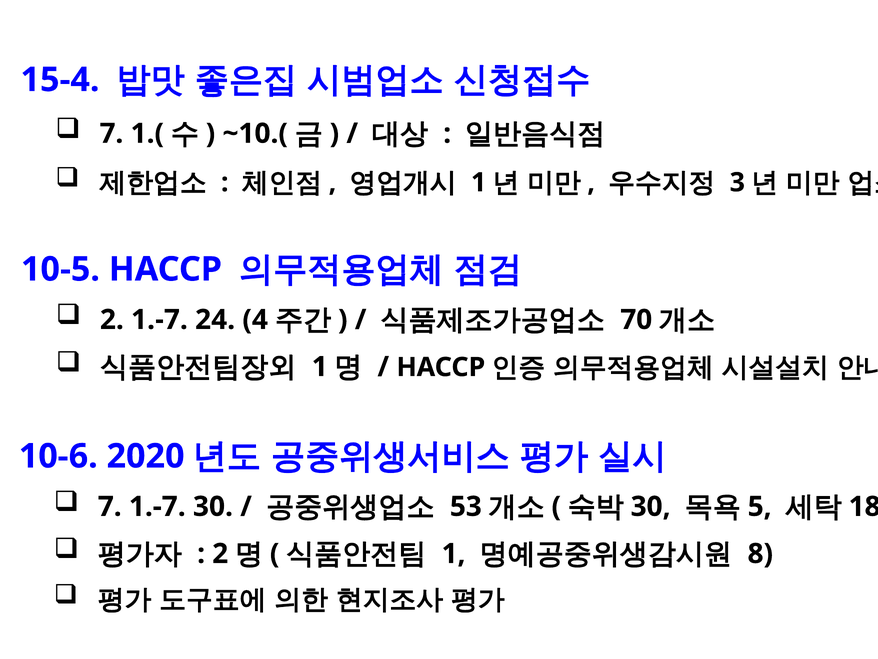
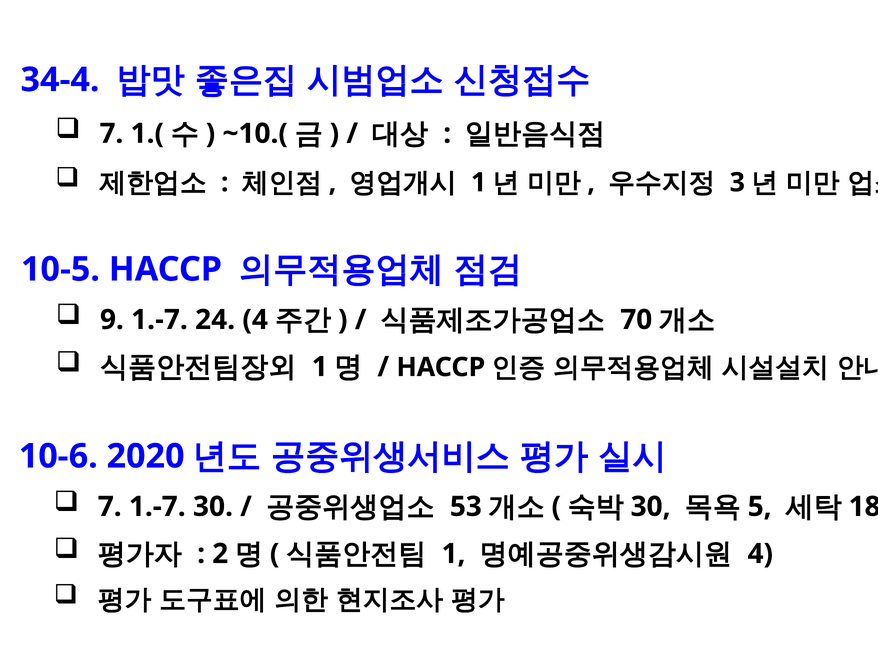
15-4: 15-4 -> 34-4 (60, 80)
2: 2 -> 9 (112, 319)
8: 8 -> 4 (760, 553)
